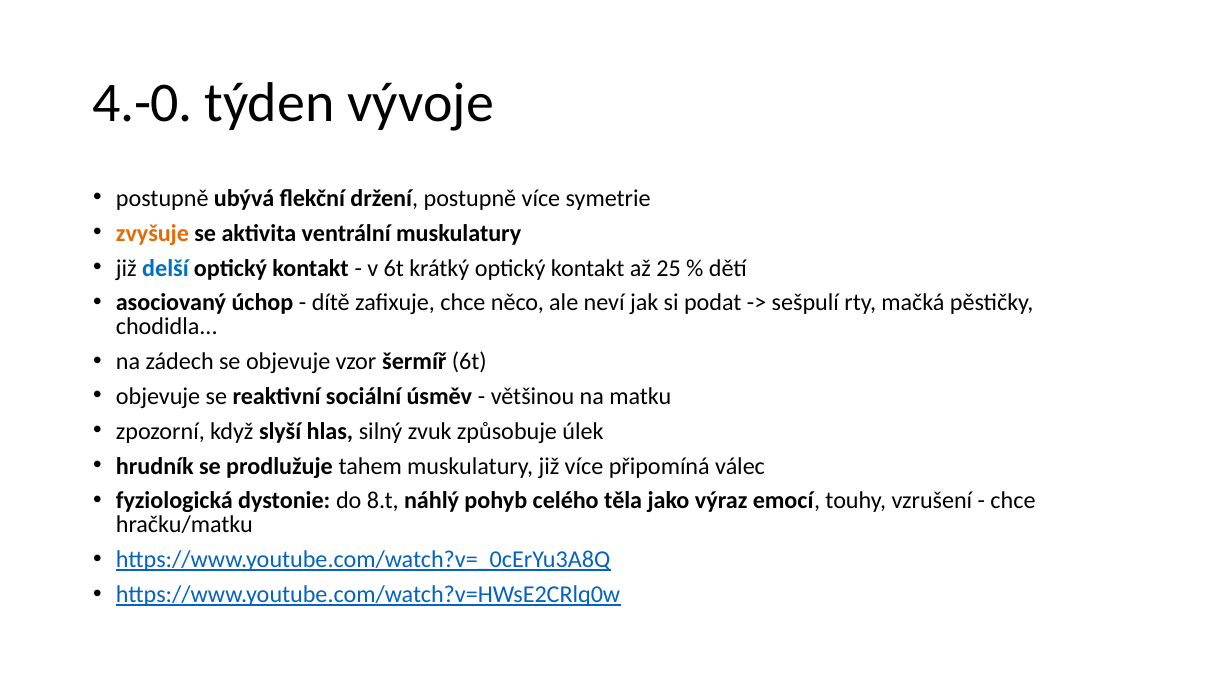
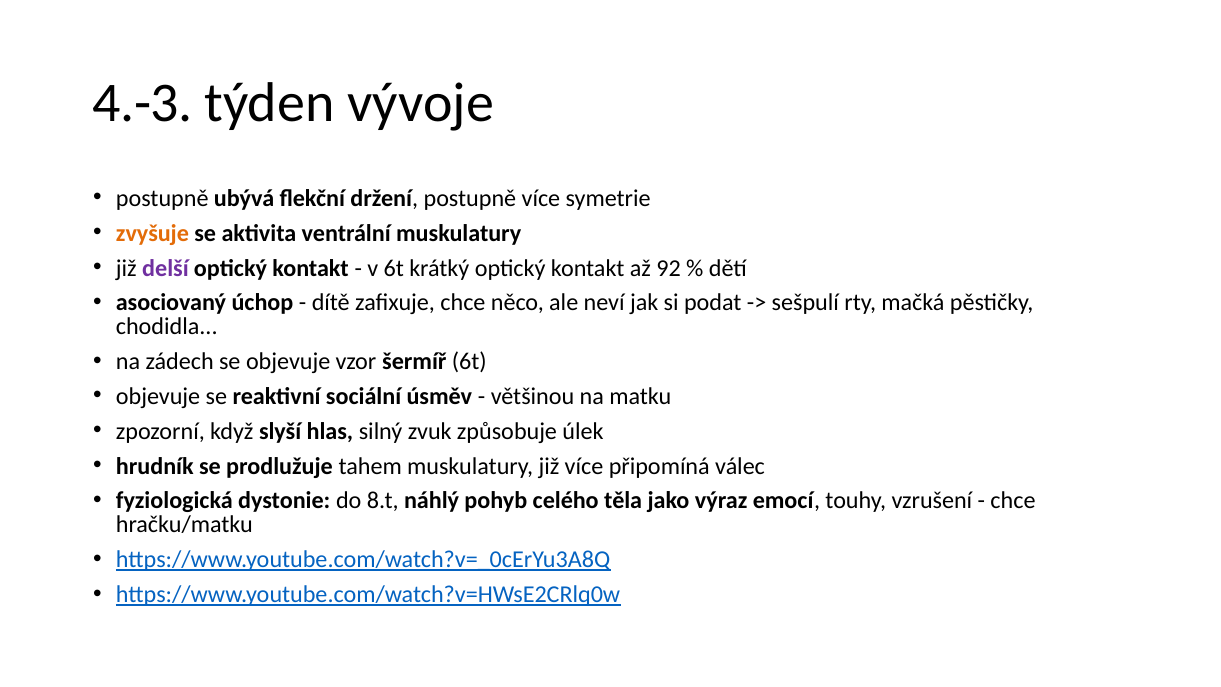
4.-0: 4.-0 -> 4.-3 (143, 103)
delší colour: blue -> purple (165, 268)
25: 25 -> 92 (669, 268)
